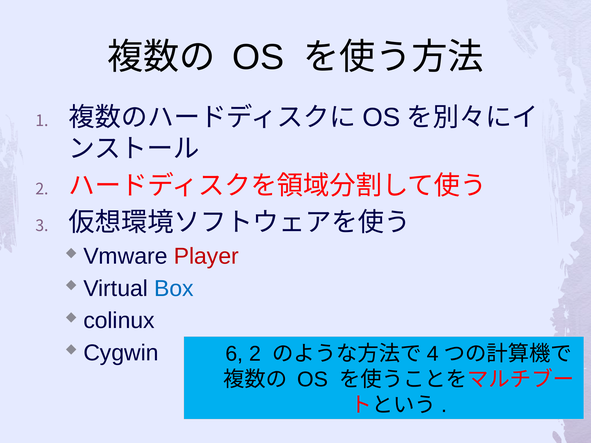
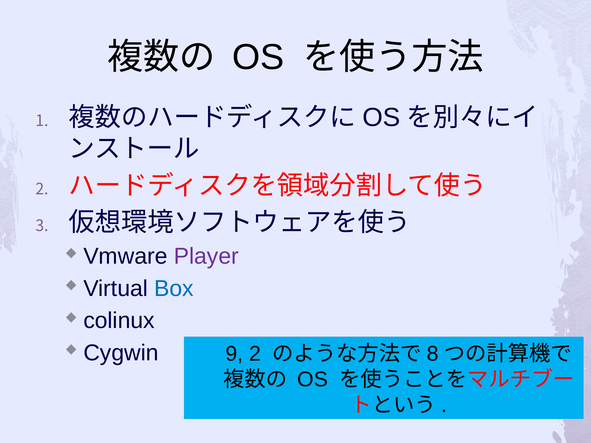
Player colour: red -> purple (206, 257)
6: 6 -> 9 (234, 354)
4: 4 -> 8 (433, 354)
